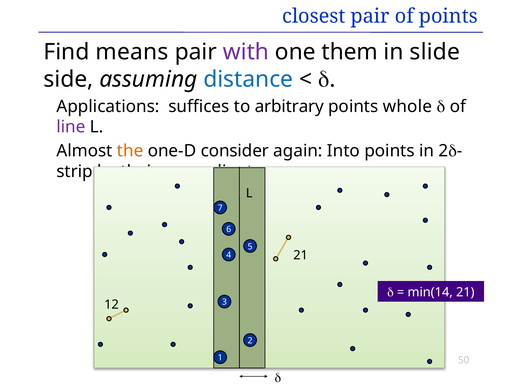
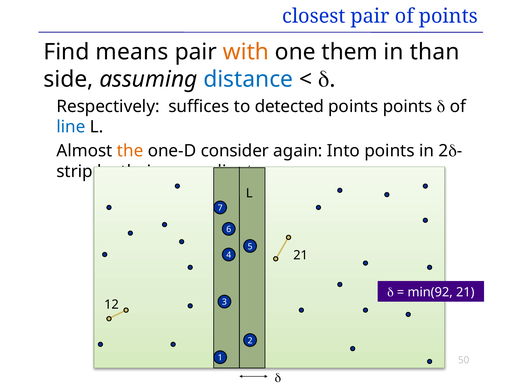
with colour: purple -> orange (246, 52)
slide: slide -> than (435, 52)
Applications: Applications -> Respectively (108, 106)
arbitrary: arbitrary -> detected (289, 106)
points whole: whole -> points (408, 106)
line colour: purple -> blue (71, 127)
min(14: min(14 -> min(92 (430, 292)
